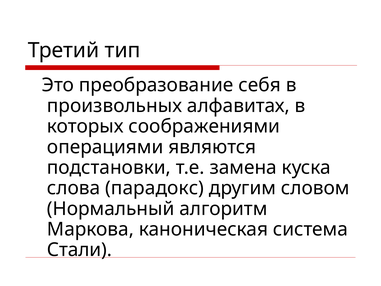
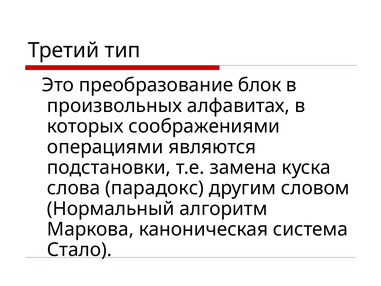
себя: себя -> блок (260, 85)
Стали: Стали -> Стало (79, 250)
